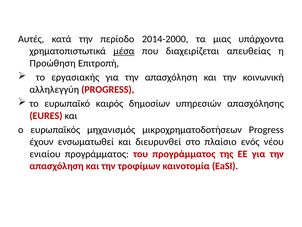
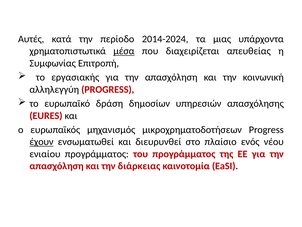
2014-2000: 2014-2000 -> 2014-2024 (165, 39)
Προώθηση: Προώθηση -> Συμφωνίας (53, 63)
καιρός: καιρός -> δράση (109, 103)
έχουν underline: none -> present (41, 142)
τροφίμων: τροφίμων -> διάρκειας (139, 166)
